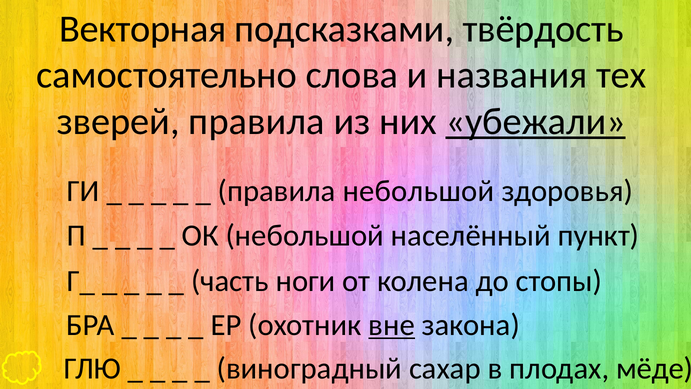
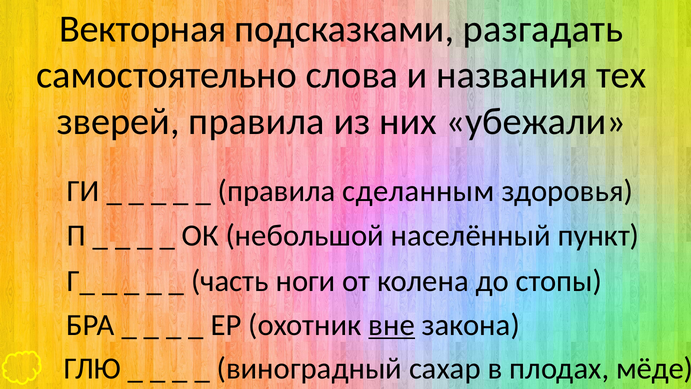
твёрдость: твёрдость -> разгадать (543, 29)
убежали underline: present -> none (536, 121)
правила небольшой: небольшой -> сделанным (418, 191)
